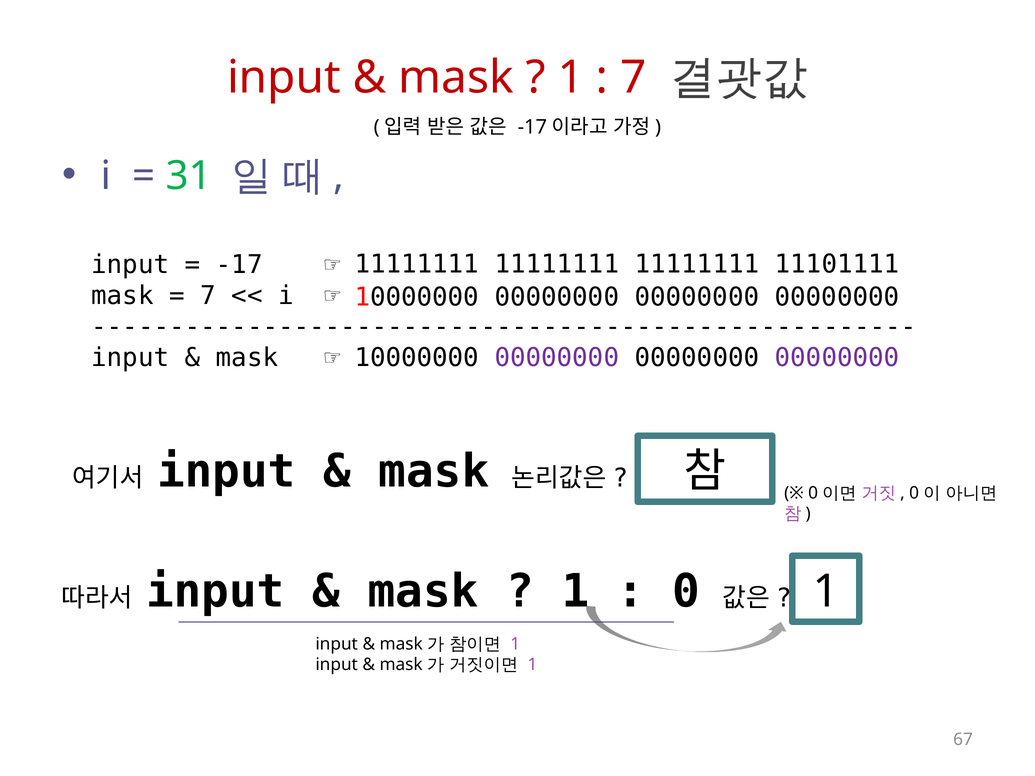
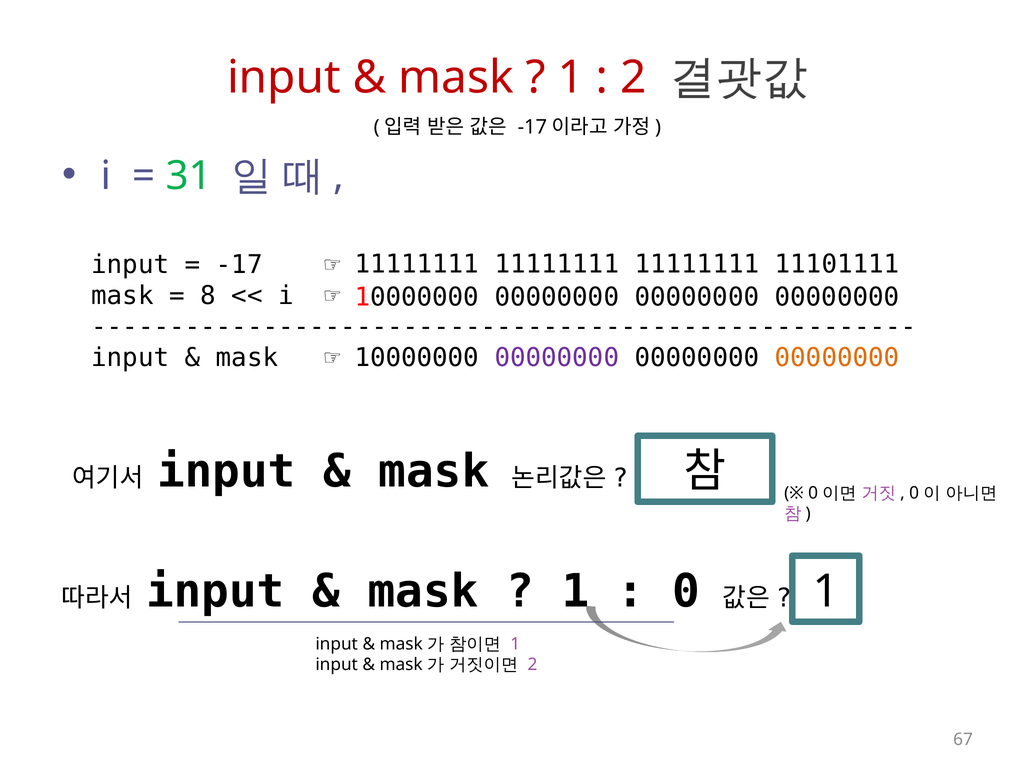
7: 7 -> 2 (633, 78)
7: 7 -> 8 (208, 296)
00000000 colour: purple -> orange (837, 358)
1: 1 -> 2 (532, 665)
